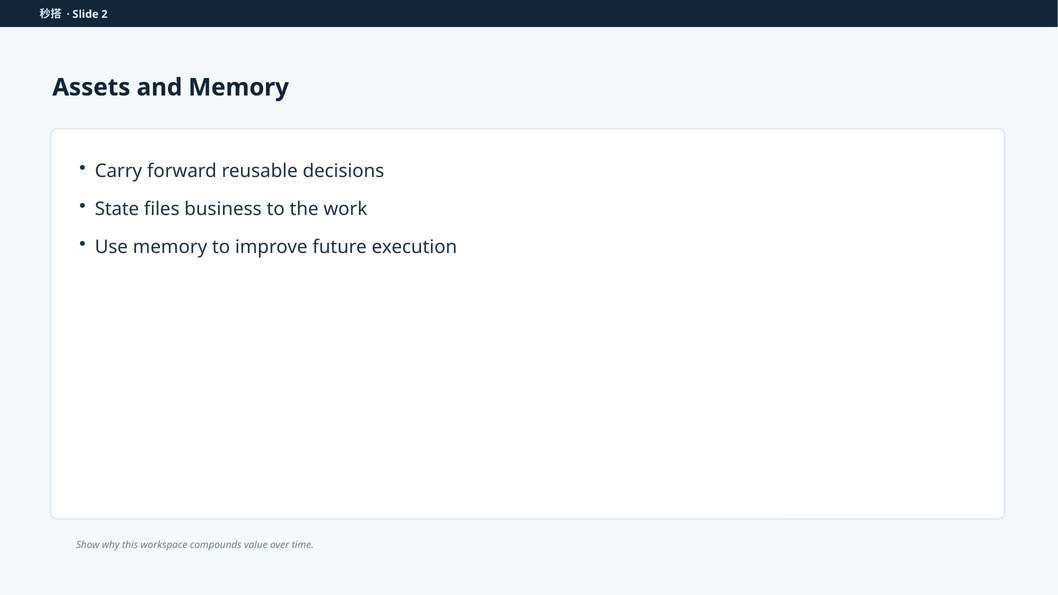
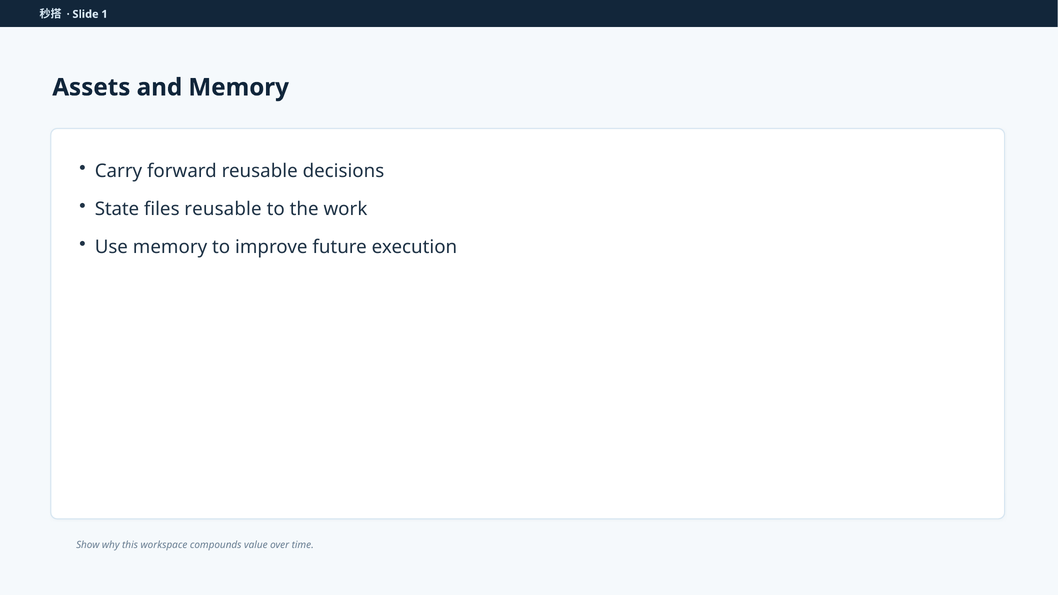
2: 2 -> 1 (104, 14)
files business: business -> reusable (223, 209)
